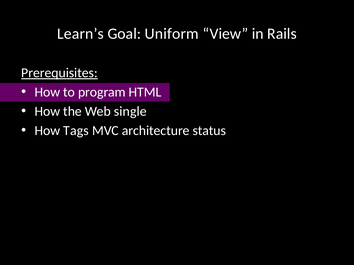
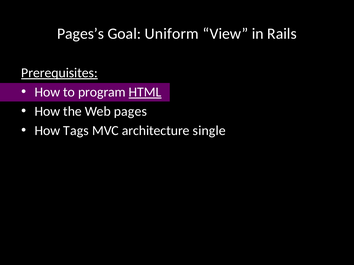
Learn’s: Learn’s -> Pages’s (81, 34)
HTML underline: none -> present (145, 92)
single: single -> pages (130, 112)
status: status -> single (209, 131)
